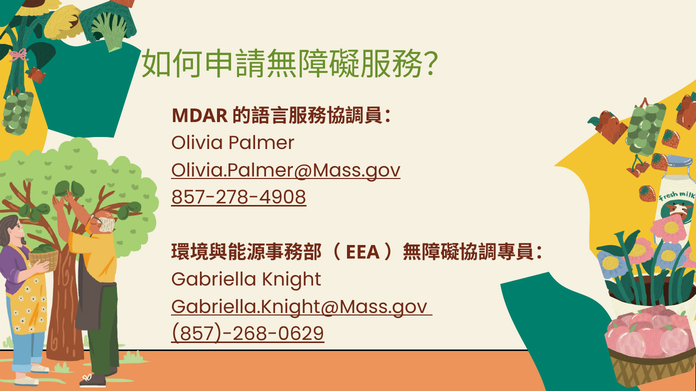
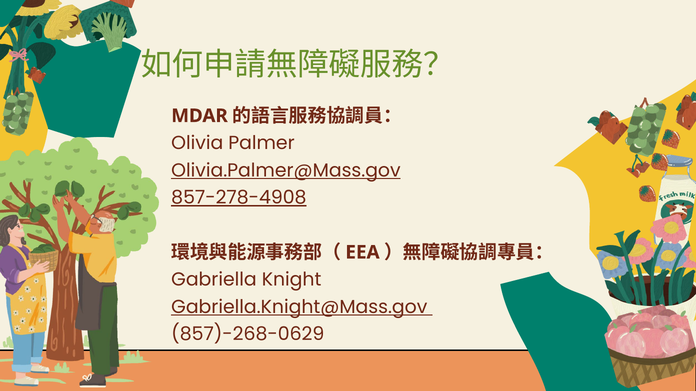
857)-268-0629 underline: present -> none (248, 335)
